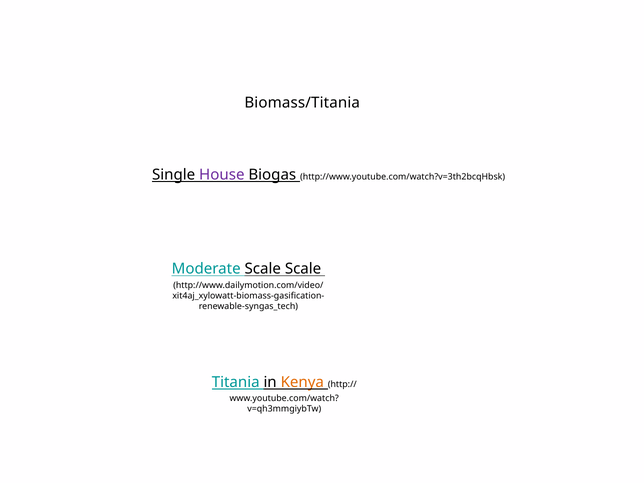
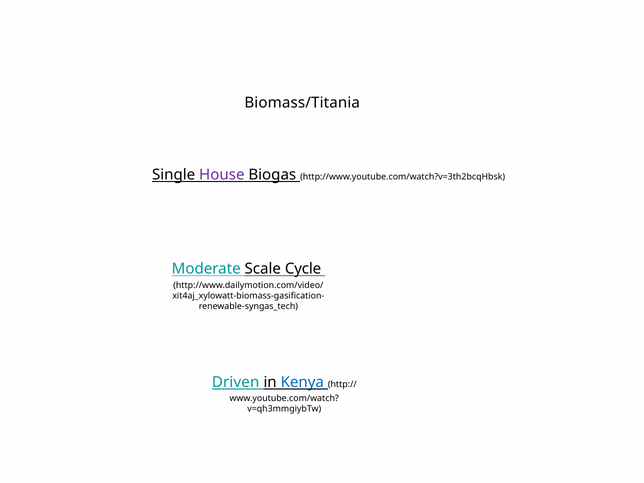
Scale Scale: Scale -> Cycle (303, 269)
Titania: Titania -> Driven (236, 382)
Kenya colour: orange -> blue (302, 382)
